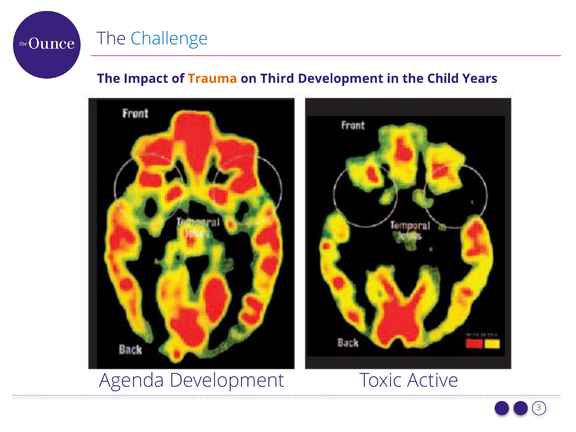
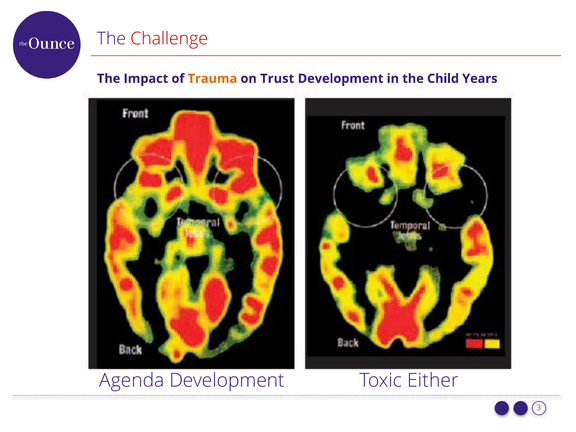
Challenge colour: blue -> red (169, 39)
Third: Third -> Trust (277, 79)
Active: Active -> Either (433, 380)
